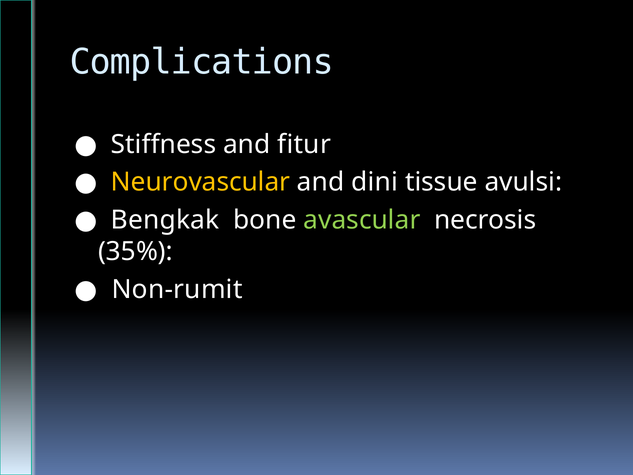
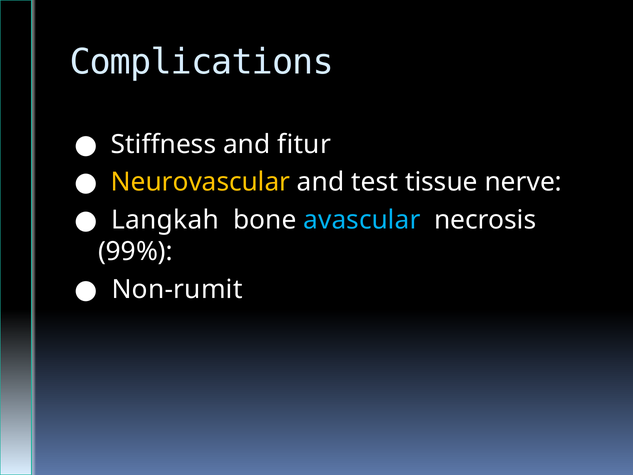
dini: dini -> test (375, 182)
avulsi: avulsi -> nerve (523, 182)
Bengkak: Bengkak -> Langkah (165, 220)
avascular colour: light green -> light blue (362, 220)
35%: 35% -> 99% (135, 252)
